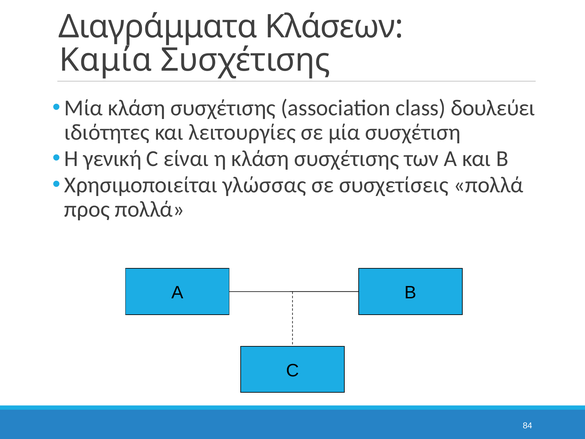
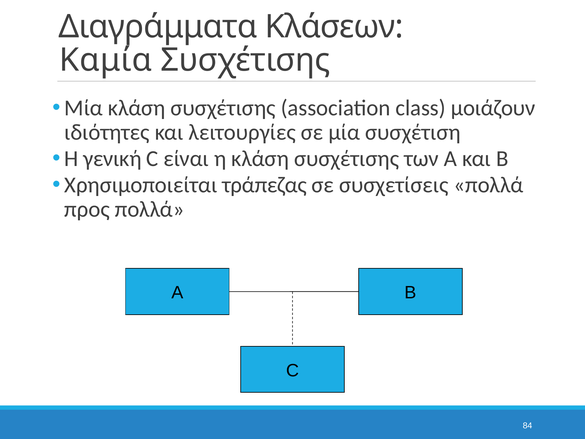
δουλεύει: δουλεύει -> μοιάζουν (493, 108)
γλώσσας: γλώσσας -> τράπεζας (264, 185)
